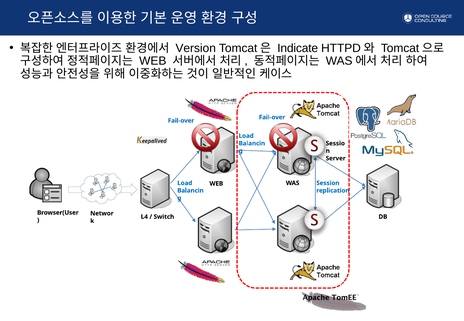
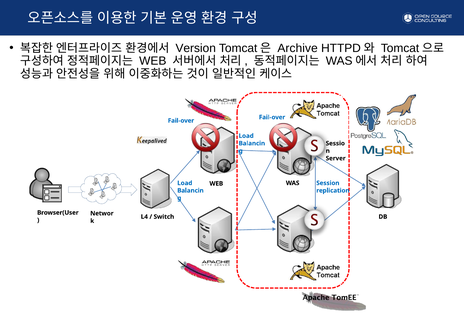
Indicate: Indicate -> Archive (298, 48)
